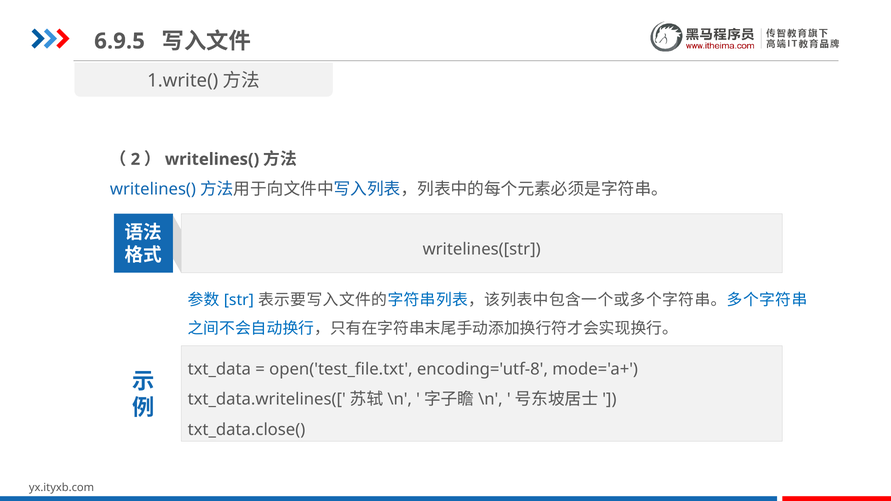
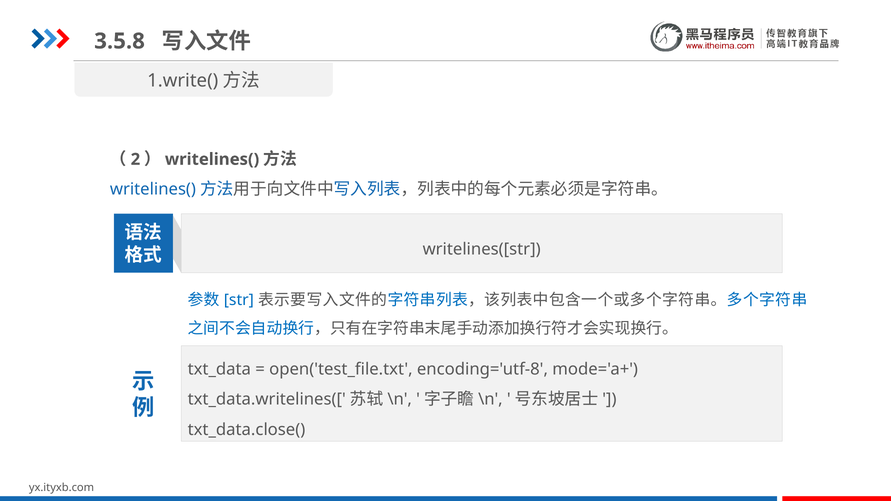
6.9.5: 6.9.5 -> 3.5.8 (120, 41)
